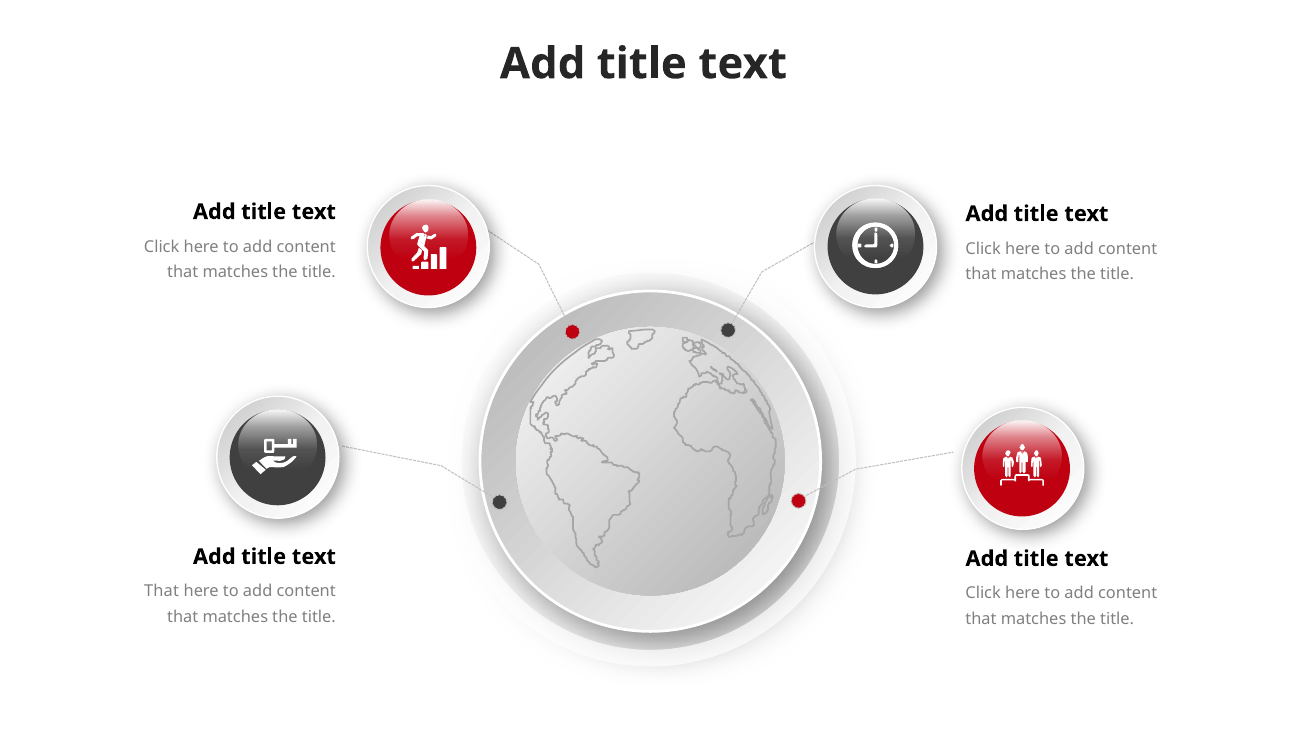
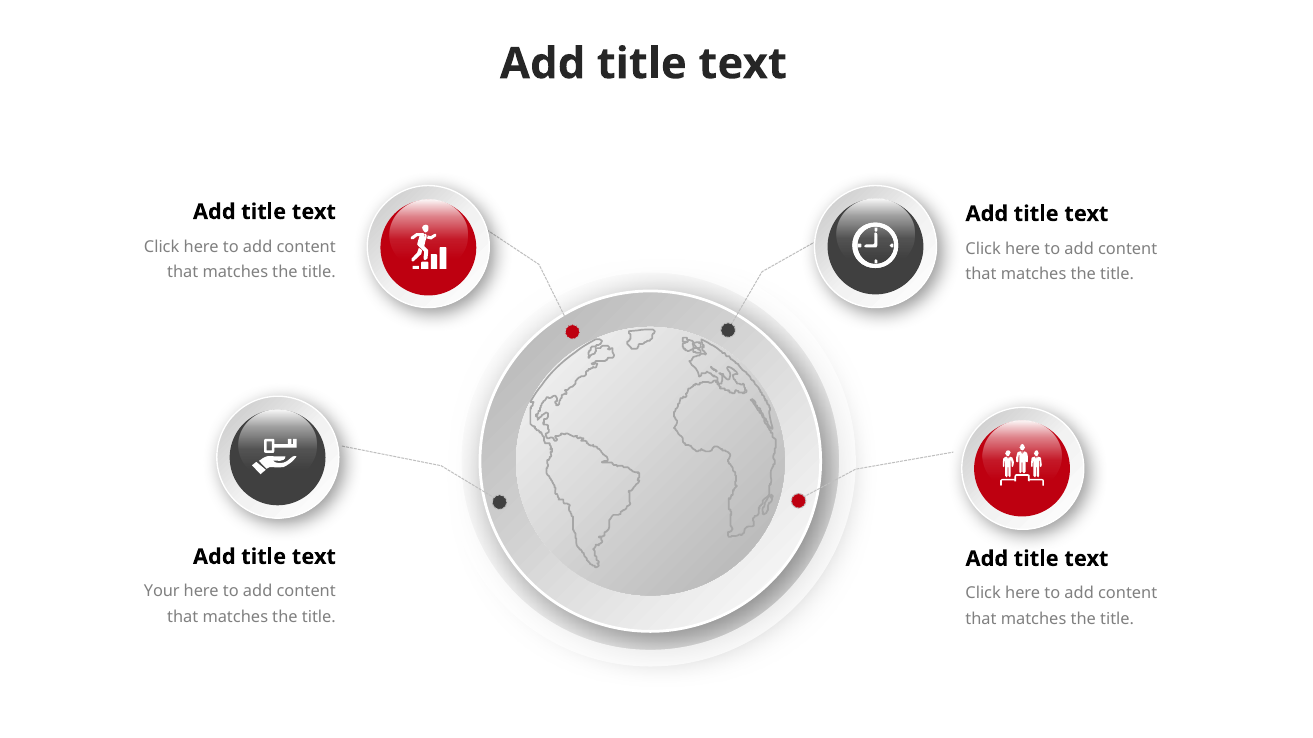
That: That -> Your (162, 592)
